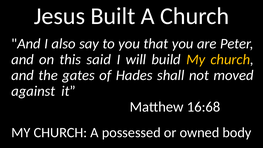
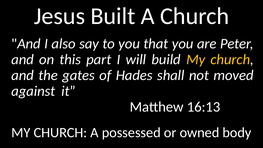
said: said -> part (99, 59)
16:68: 16:68 -> 16:13 (204, 107)
